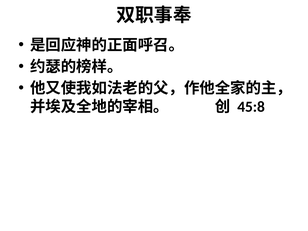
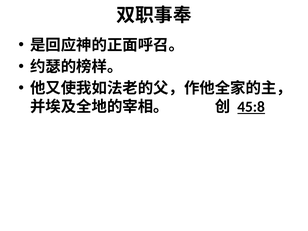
45:8 underline: none -> present (251, 107)
